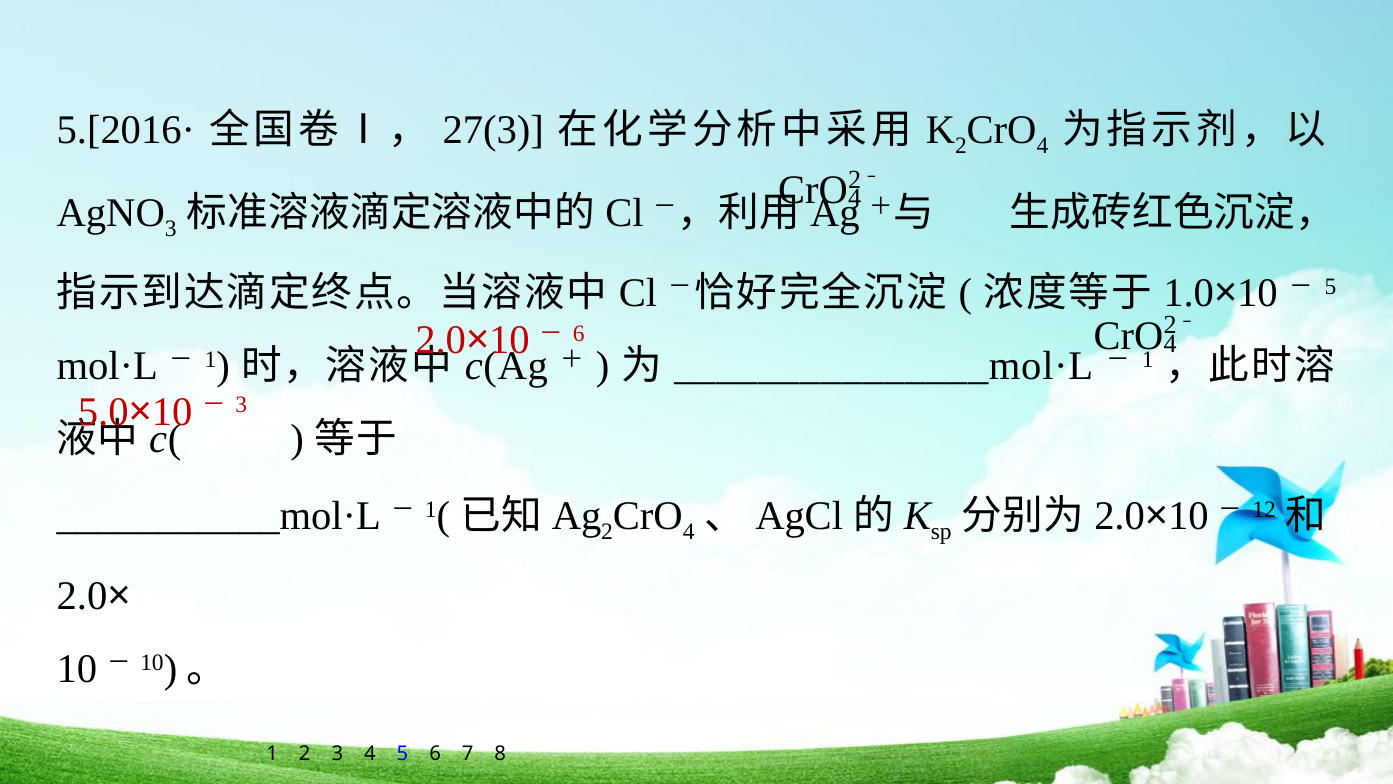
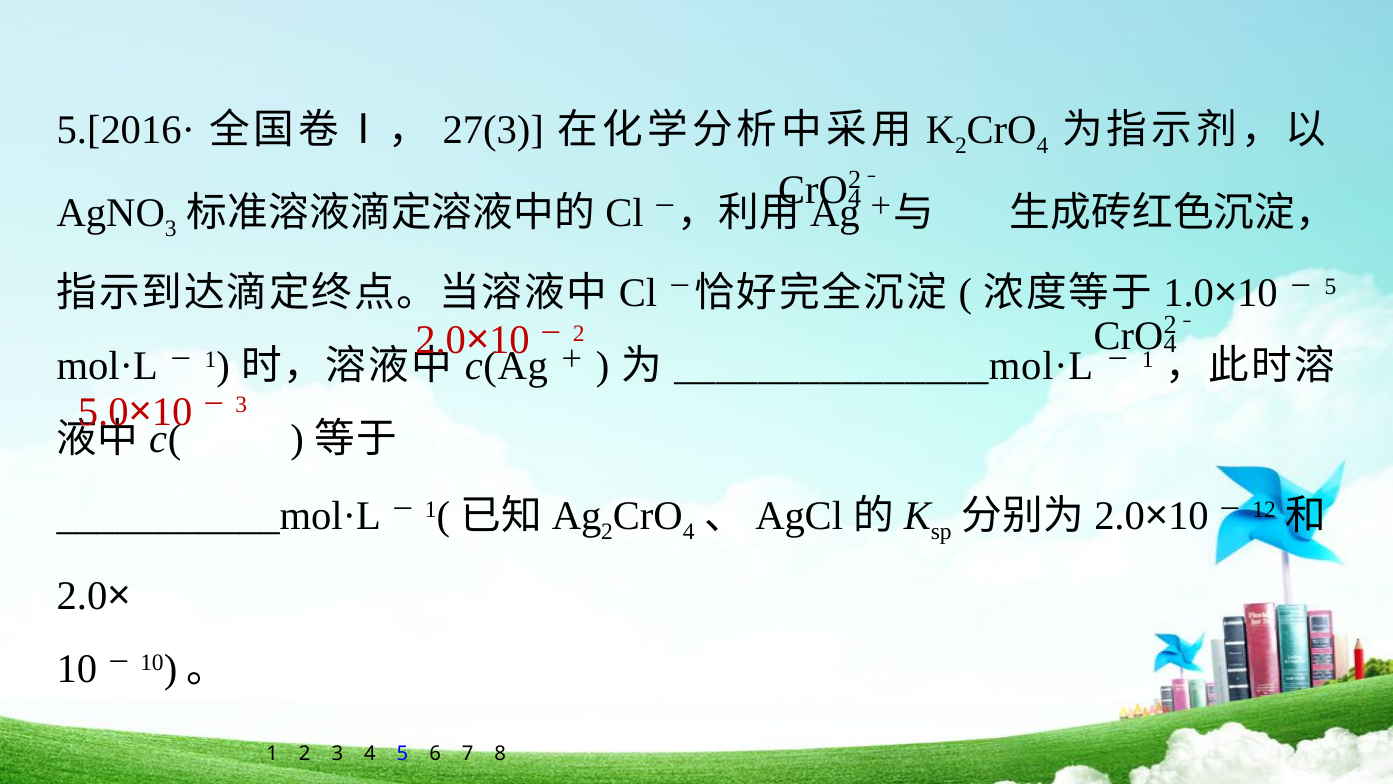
6: 6 -> 2 (579, 333)
